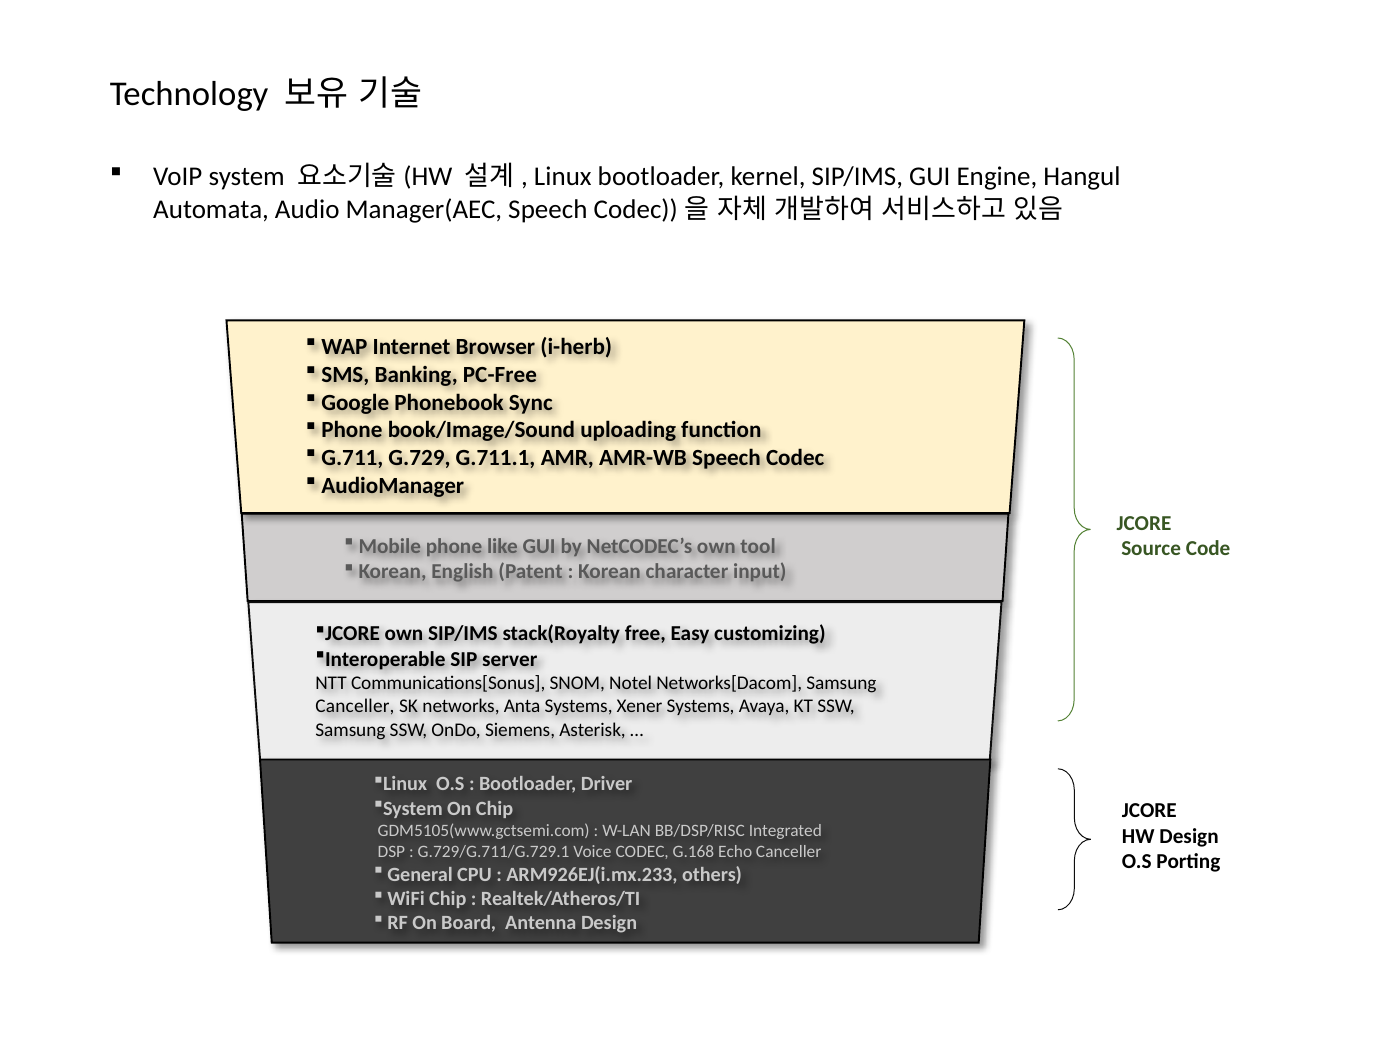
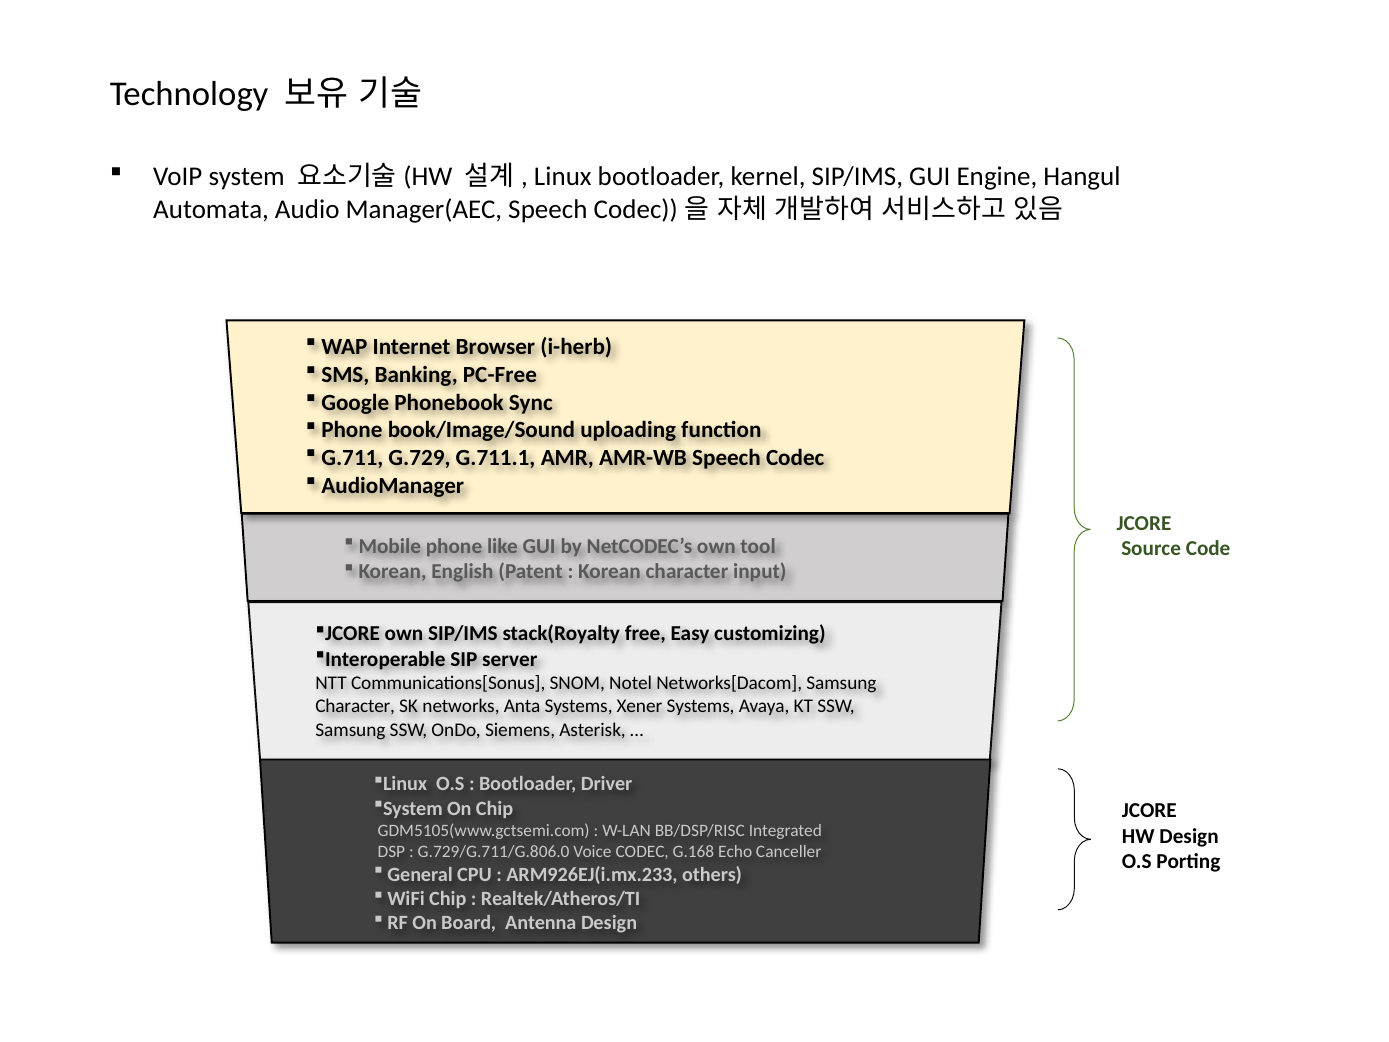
Canceller: Canceller -> Character (355, 706)
G.729/G.711/G.729.1: G.729/G.711/G.729.1 -> G.729/G.711/G.806.0 (494, 852)
